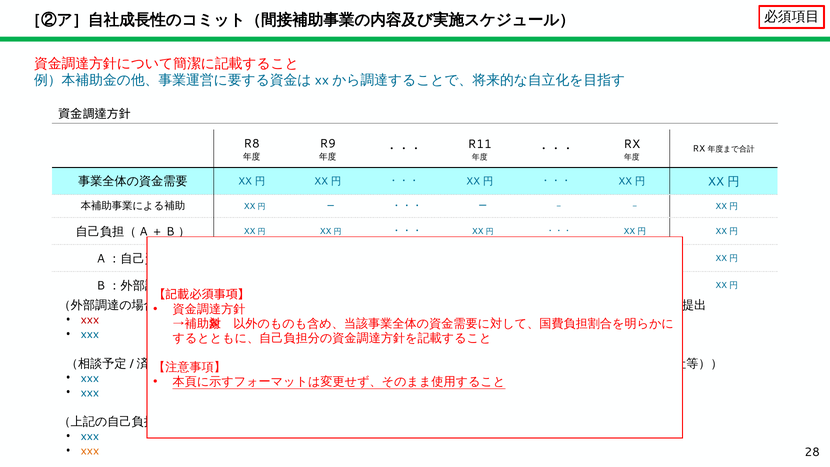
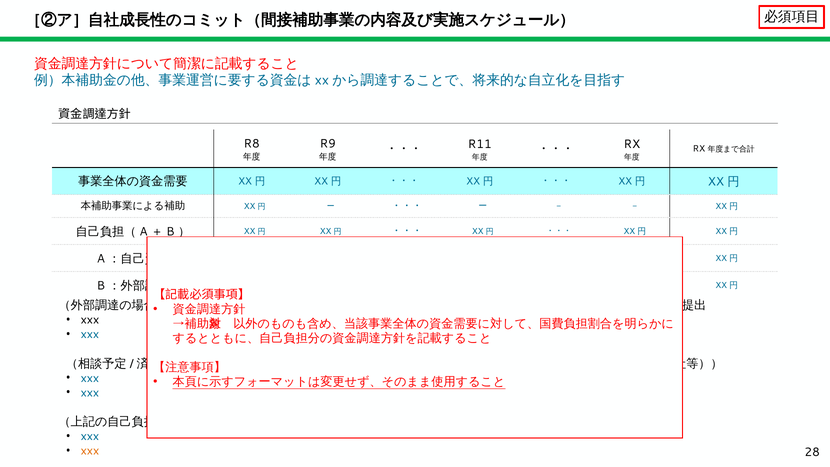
xxx colour: red -> black (90, 320)
